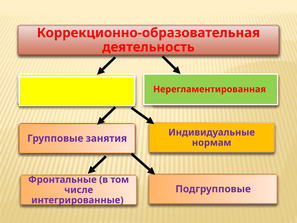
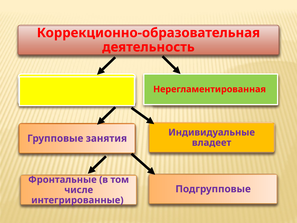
нормам: нормам -> владеет (212, 142)
